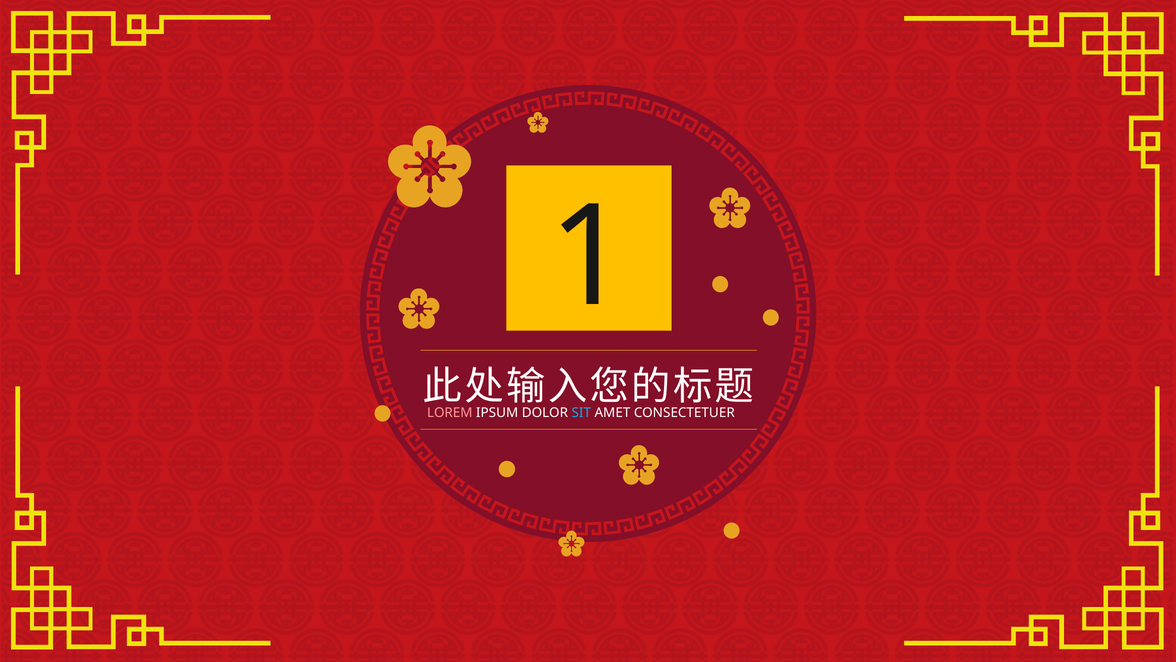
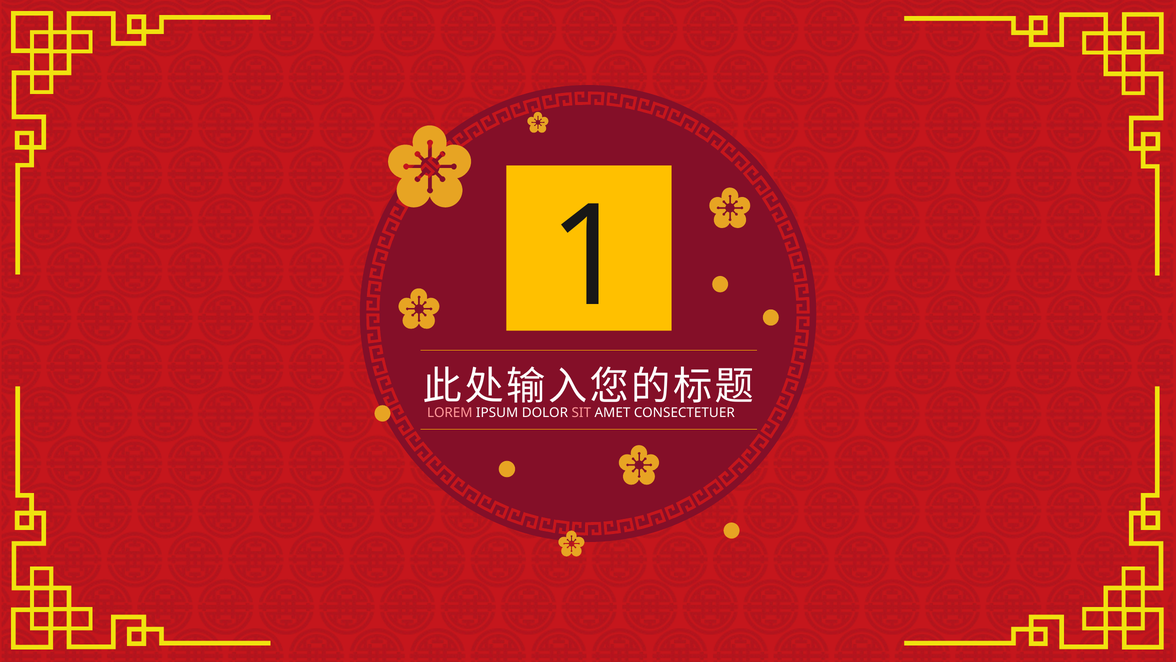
SIT colour: light blue -> pink (581, 413)
